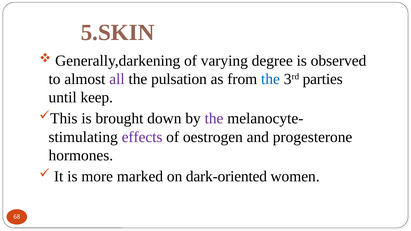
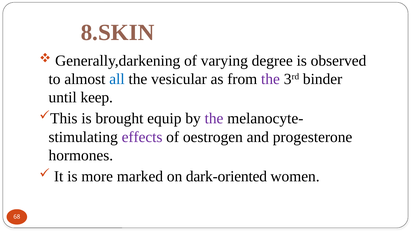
5.SKIN: 5.SKIN -> 8.SKIN (118, 32)
all colour: purple -> blue (117, 79)
pulsation: pulsation -> vesicular (179, 79)
the colour: blue -> purple (270, 79)
parties: parties -> binder (323, 79)
down: down -> equip (164, 119)
